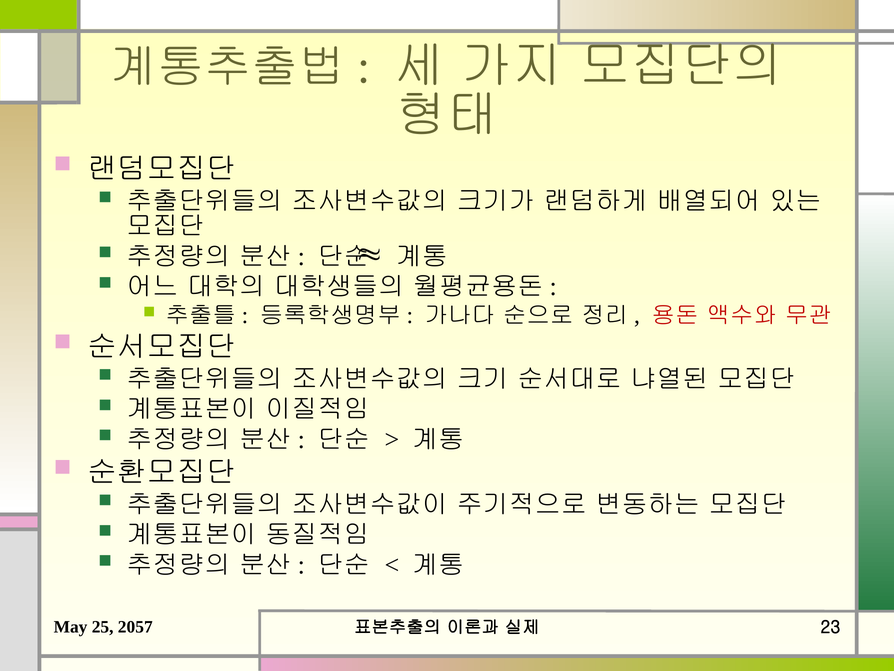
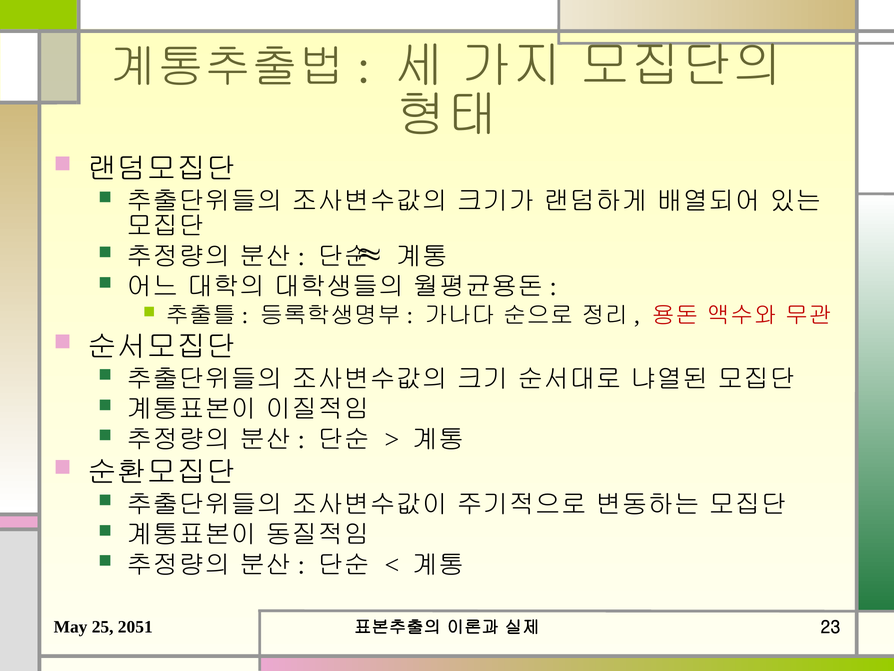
2057: 2057 -> 2051 (135, 627)
